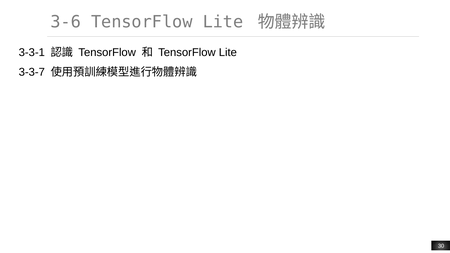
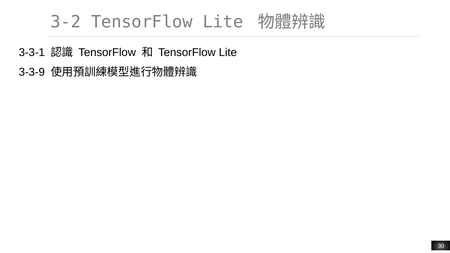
3-6: 3-6 -> 3-2 (66, 22)
3-3-7: 3-3-7 -> 3-3-9 (32, 72)
